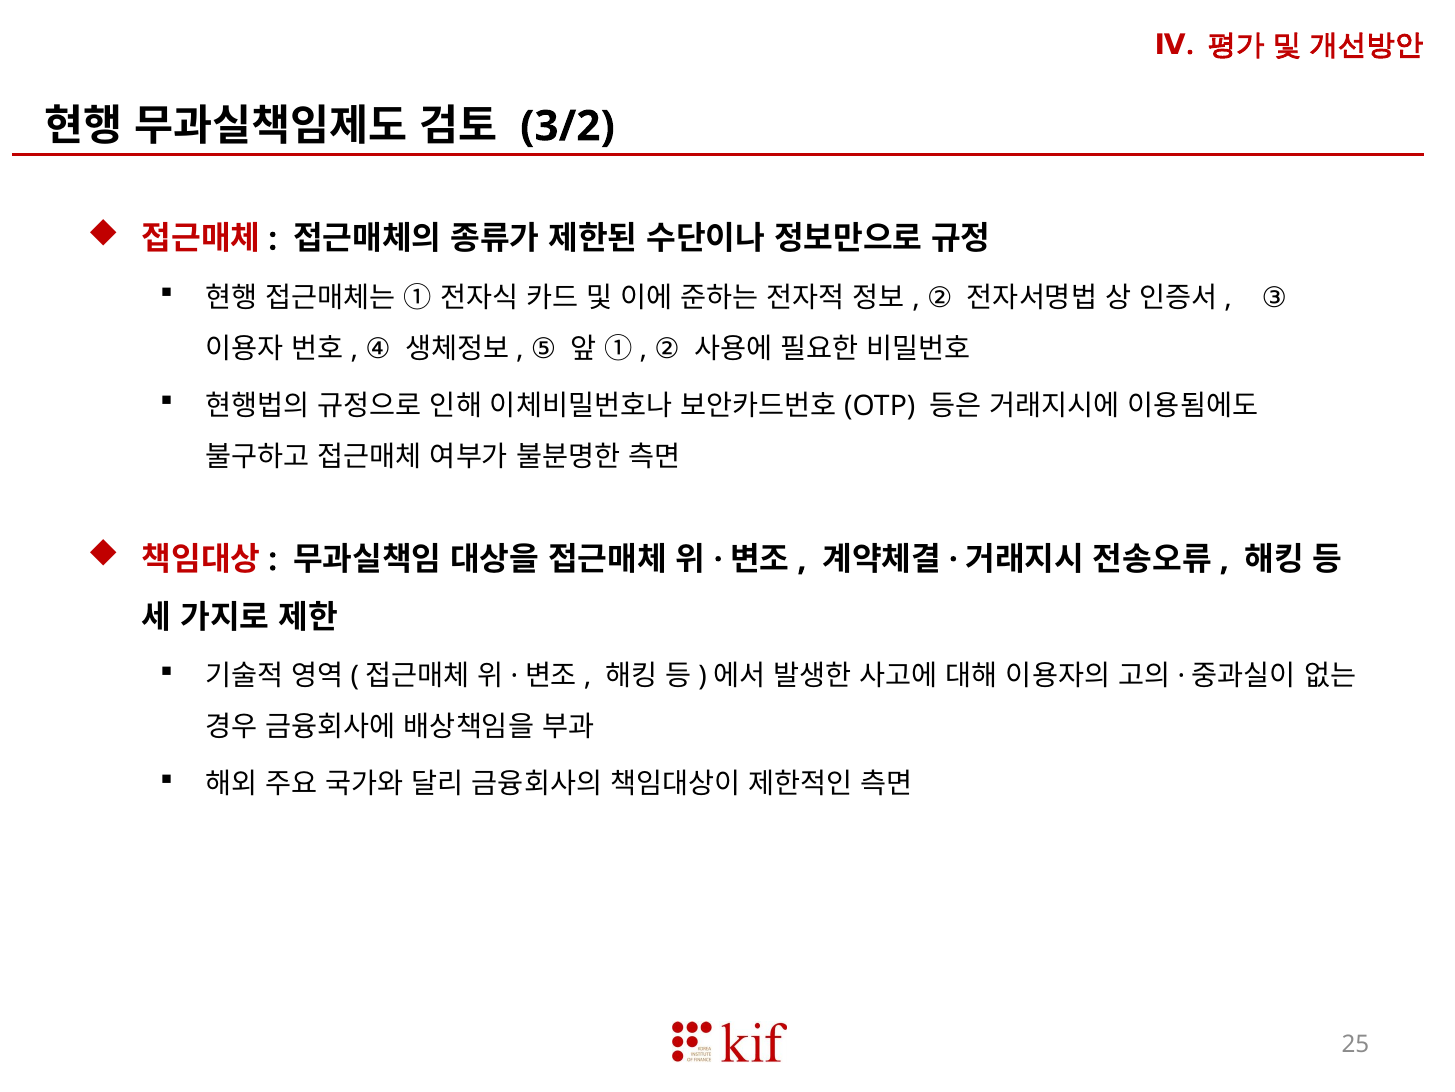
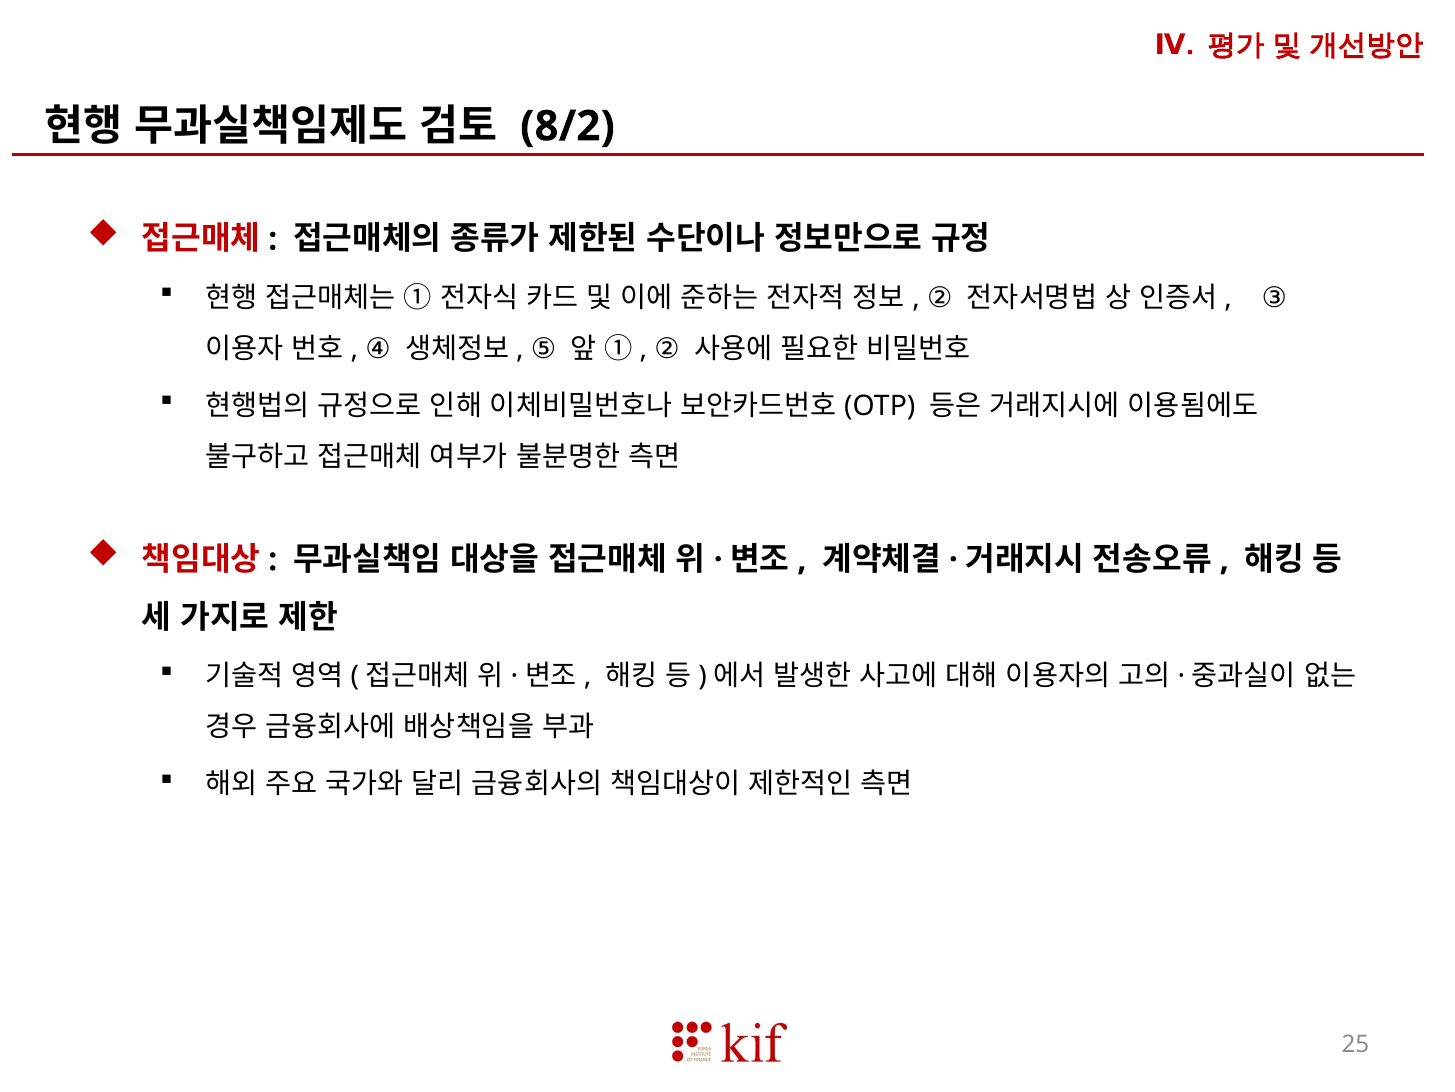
3/2: 3/2 -> 8/2 (568, 126)
